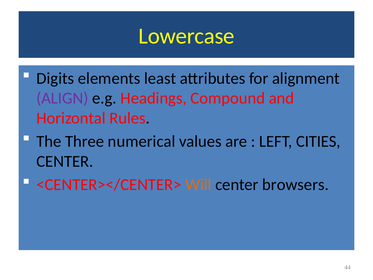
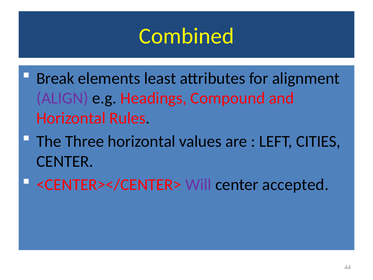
Lowercase: Lowercase -> Combined (186, 36)
Digits: Digits -> Break (55, 78)
Three numerical: numerical -> horizontal (142, 141)
Will colour: orange -> purple (198, 184)
browsers: browsers -> accepted (295, 184)
